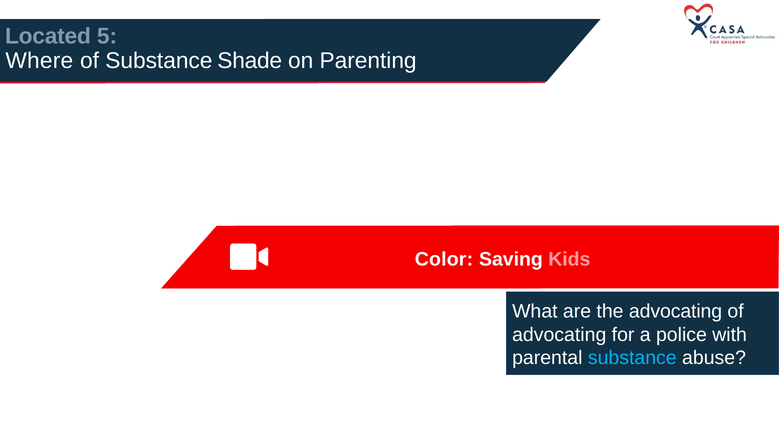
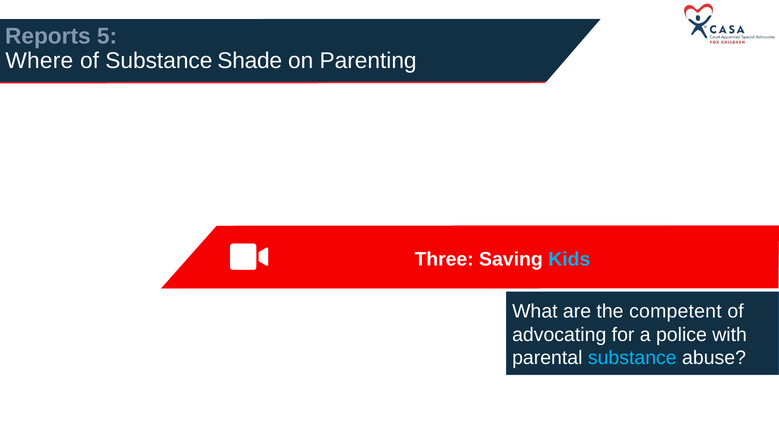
Located: Located -> Reports (48, 36)
Color: Color -> Three (444, 259)
Kids colour: pink -> light blue (569, 259)
the advocating: advocating -> competent (675, 311)
